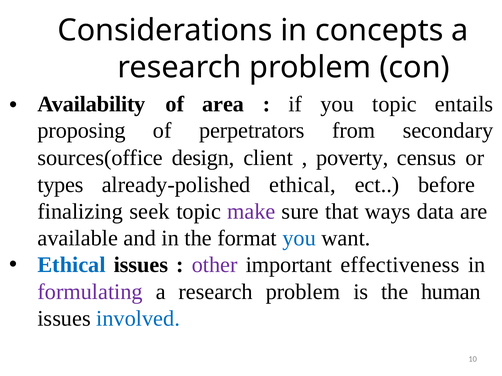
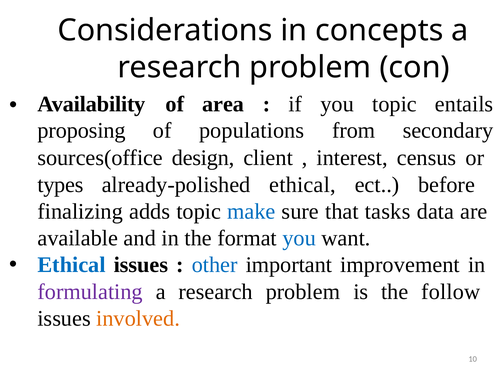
perpetrators: perpetrators -> populations (252, 131)
poverty: poverty -> interest (352, 158)
seek: seek -> adds (150, 212)
make colour: purple -> blue (251, 212)
ways: ways -> tasks (388, 212)
other colour: purple -> blue (215, 265)
effectiveness: effectiveness -> improvement (400, 265)
human: human -> follow (451, 292)
involved colour: blue -> orange (138, 319)
